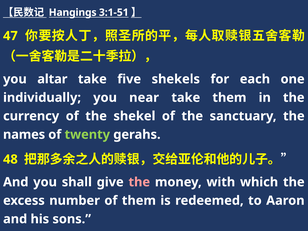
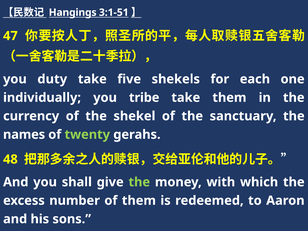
altar: altar -> duty (52, 79)
near: near -> tribe (144, 98)
the colour: pink -> light green (139, 182)
